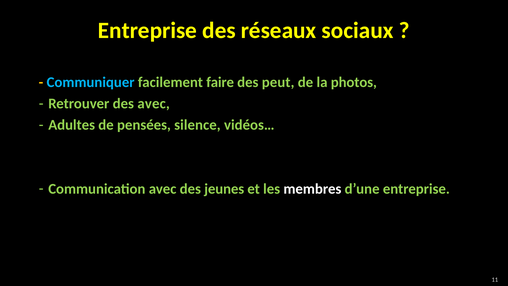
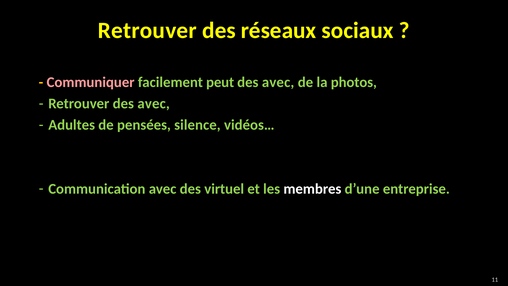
Entreprise: Entreprise -> Retrouver (147, 31)
Communiquer colour: light blue -> pink (91, 82)
faire: faire -> peut (220, 82)
peut: peut -> avec (278, 82)
jeunes: jeunes -> virtuel (224, 189)
